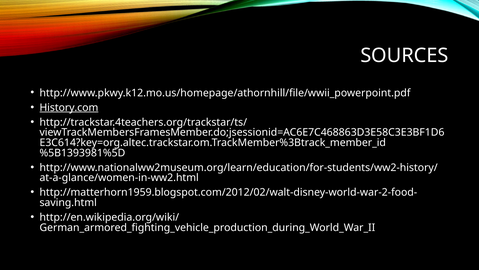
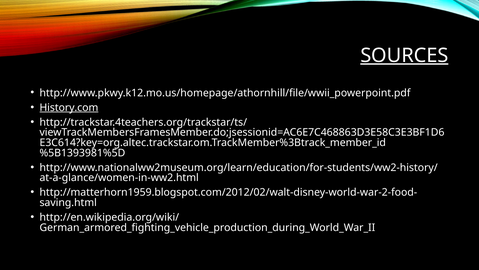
SOURCES underline: none -> present (404, 55)
